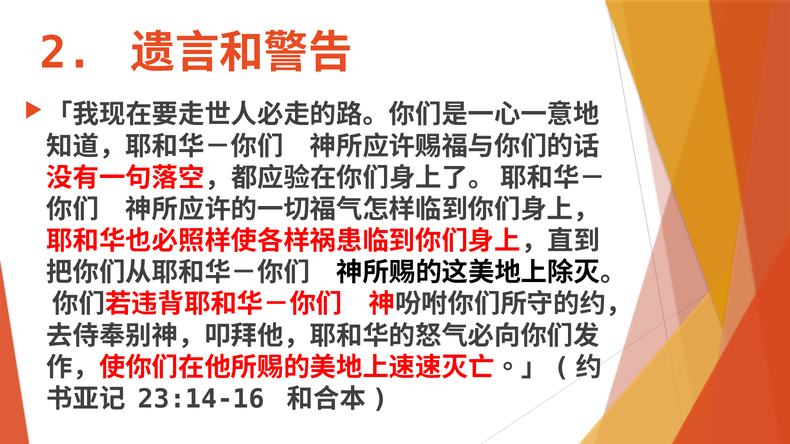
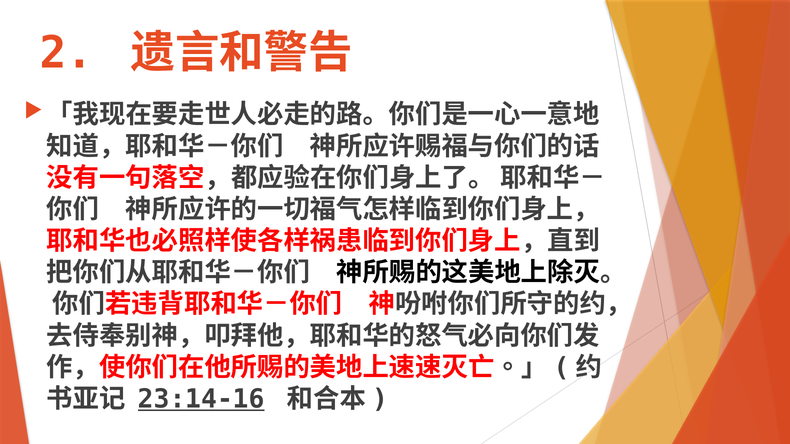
23:14-16 underline: none -> present (201, 399)
